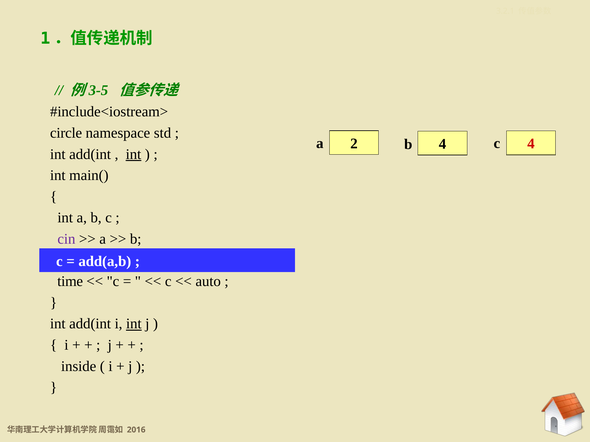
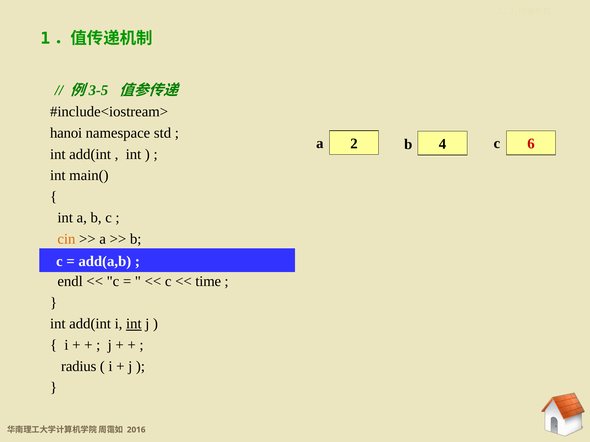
circle: circle -> hanoi (66, 133)
4 4: 4 -> 6 (531, 144)
int underline: present -> none (133, 154)
cin colour: purple -> orange (66, 239)
time: time -> endl (70, 282)
auto: auto -> time (208, 282)
inside: inside -> radius (79, 367)
